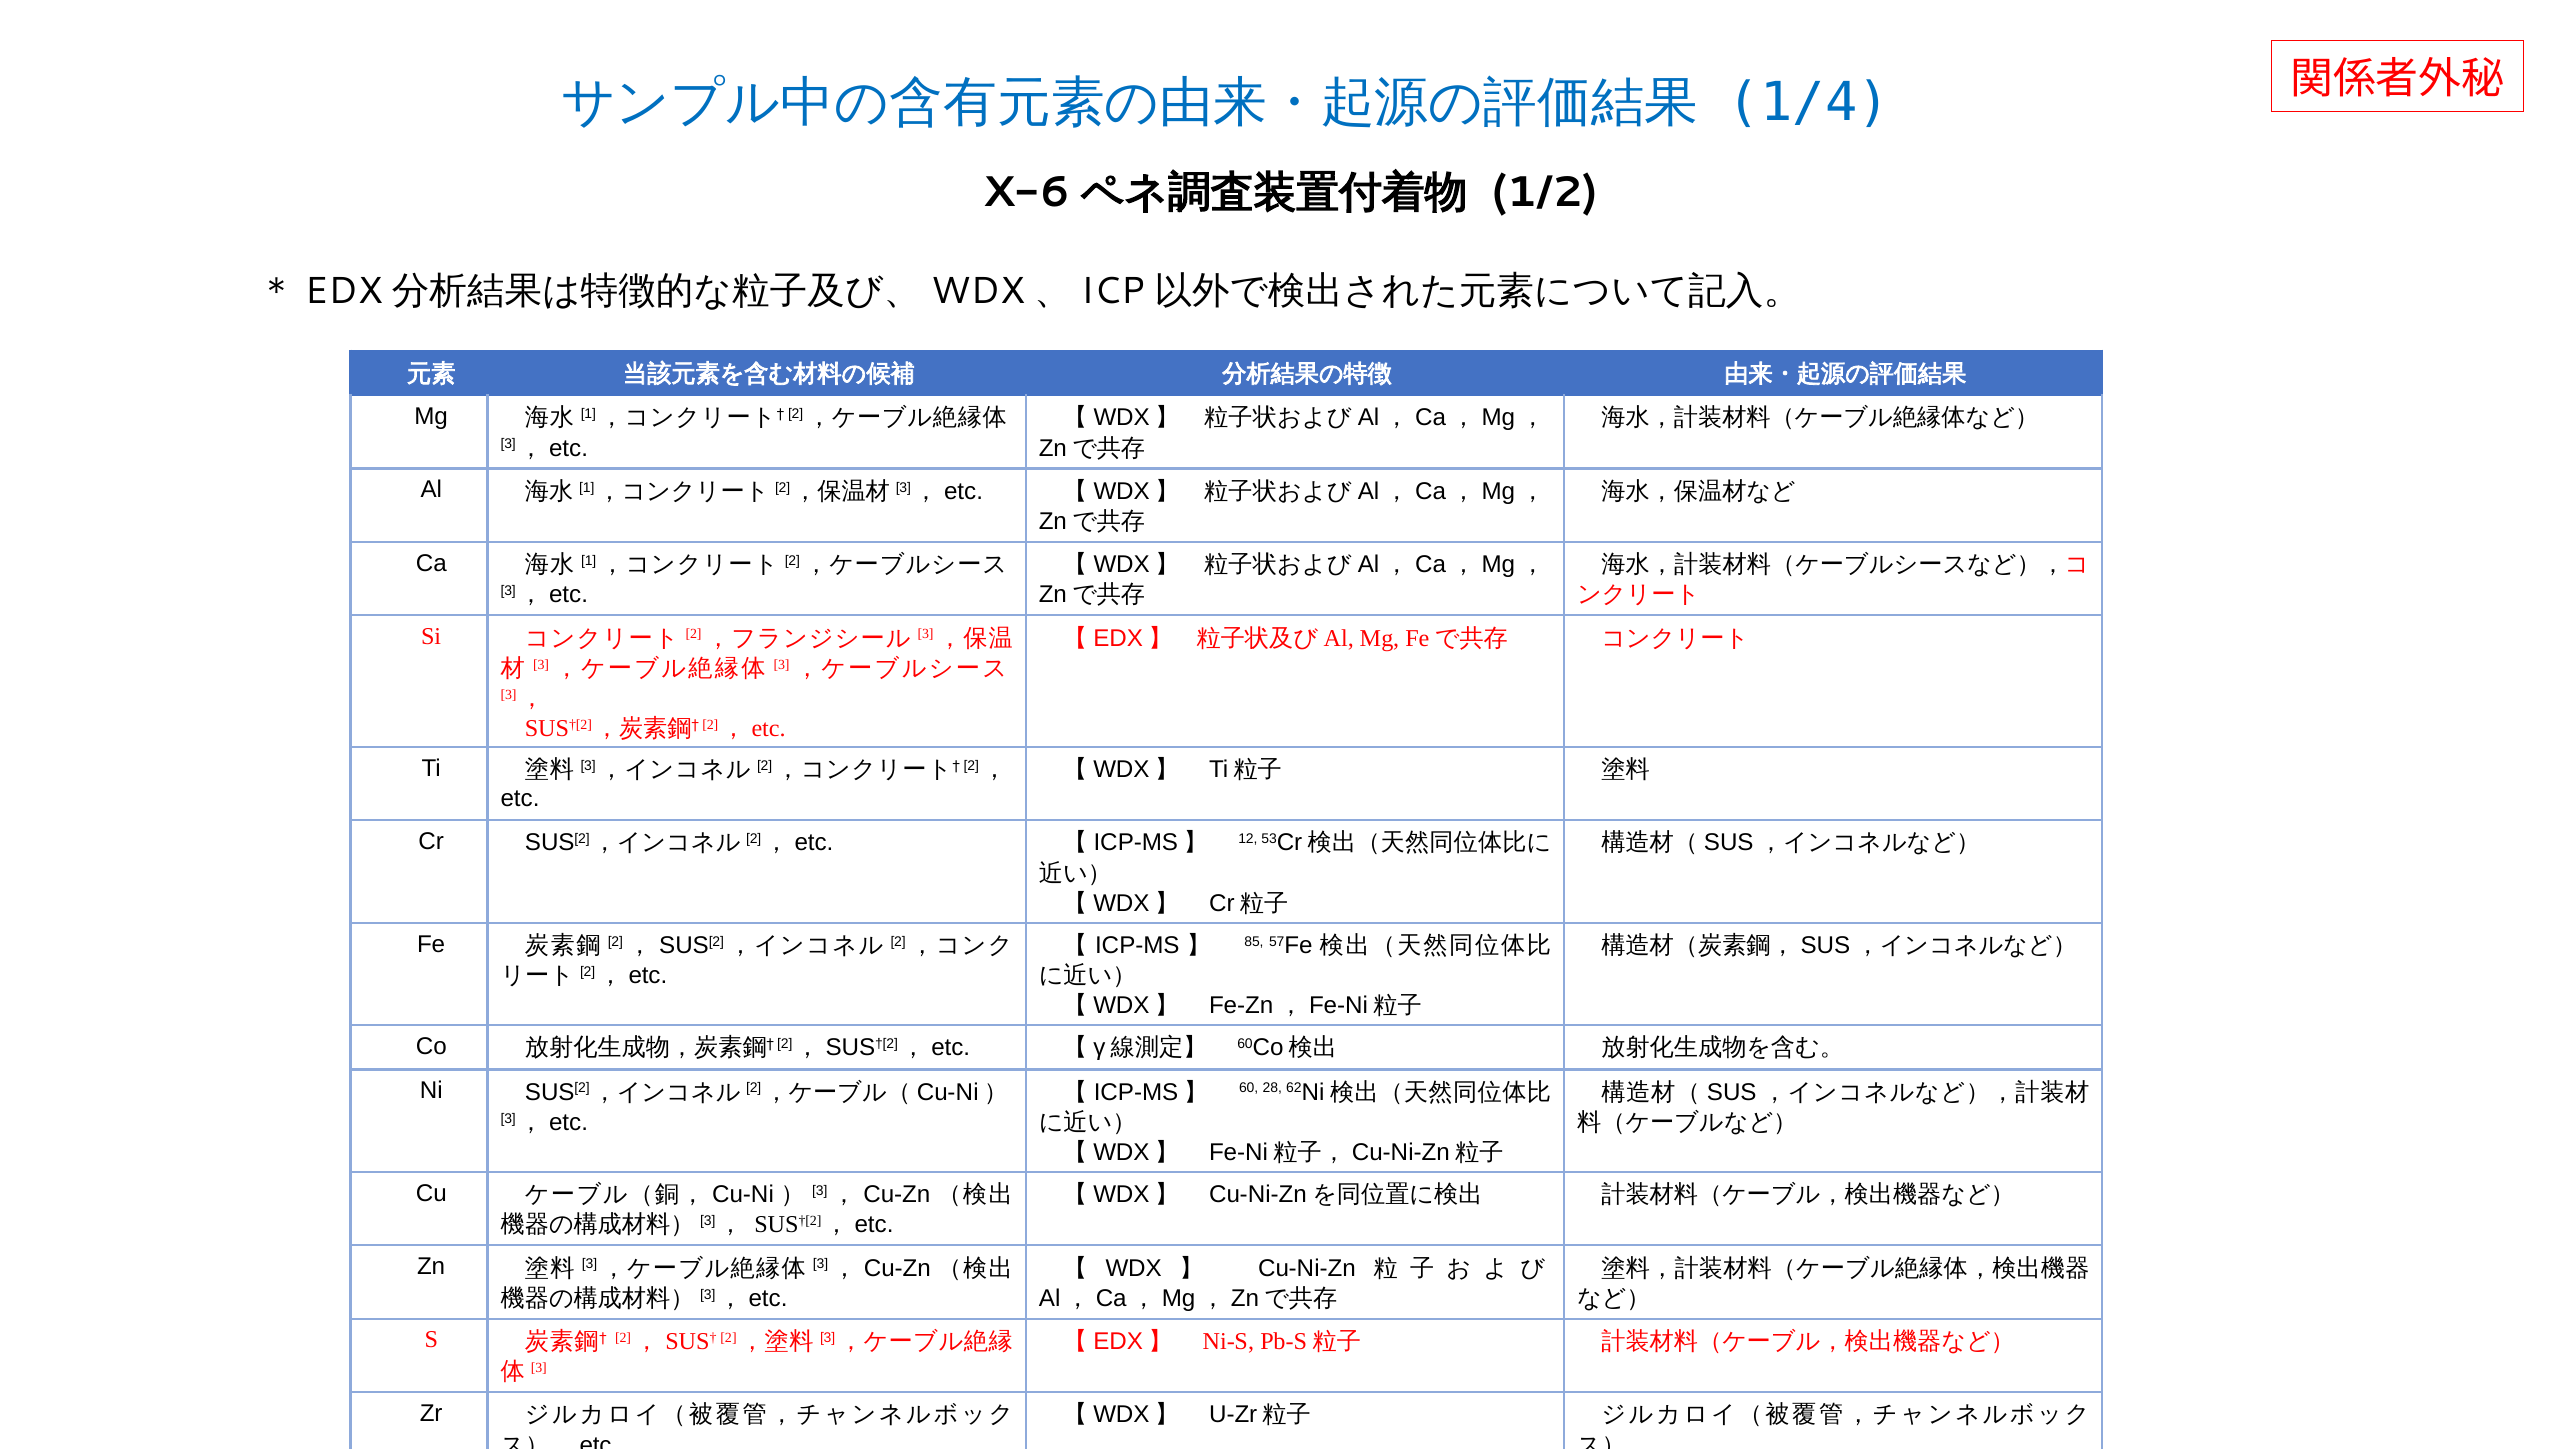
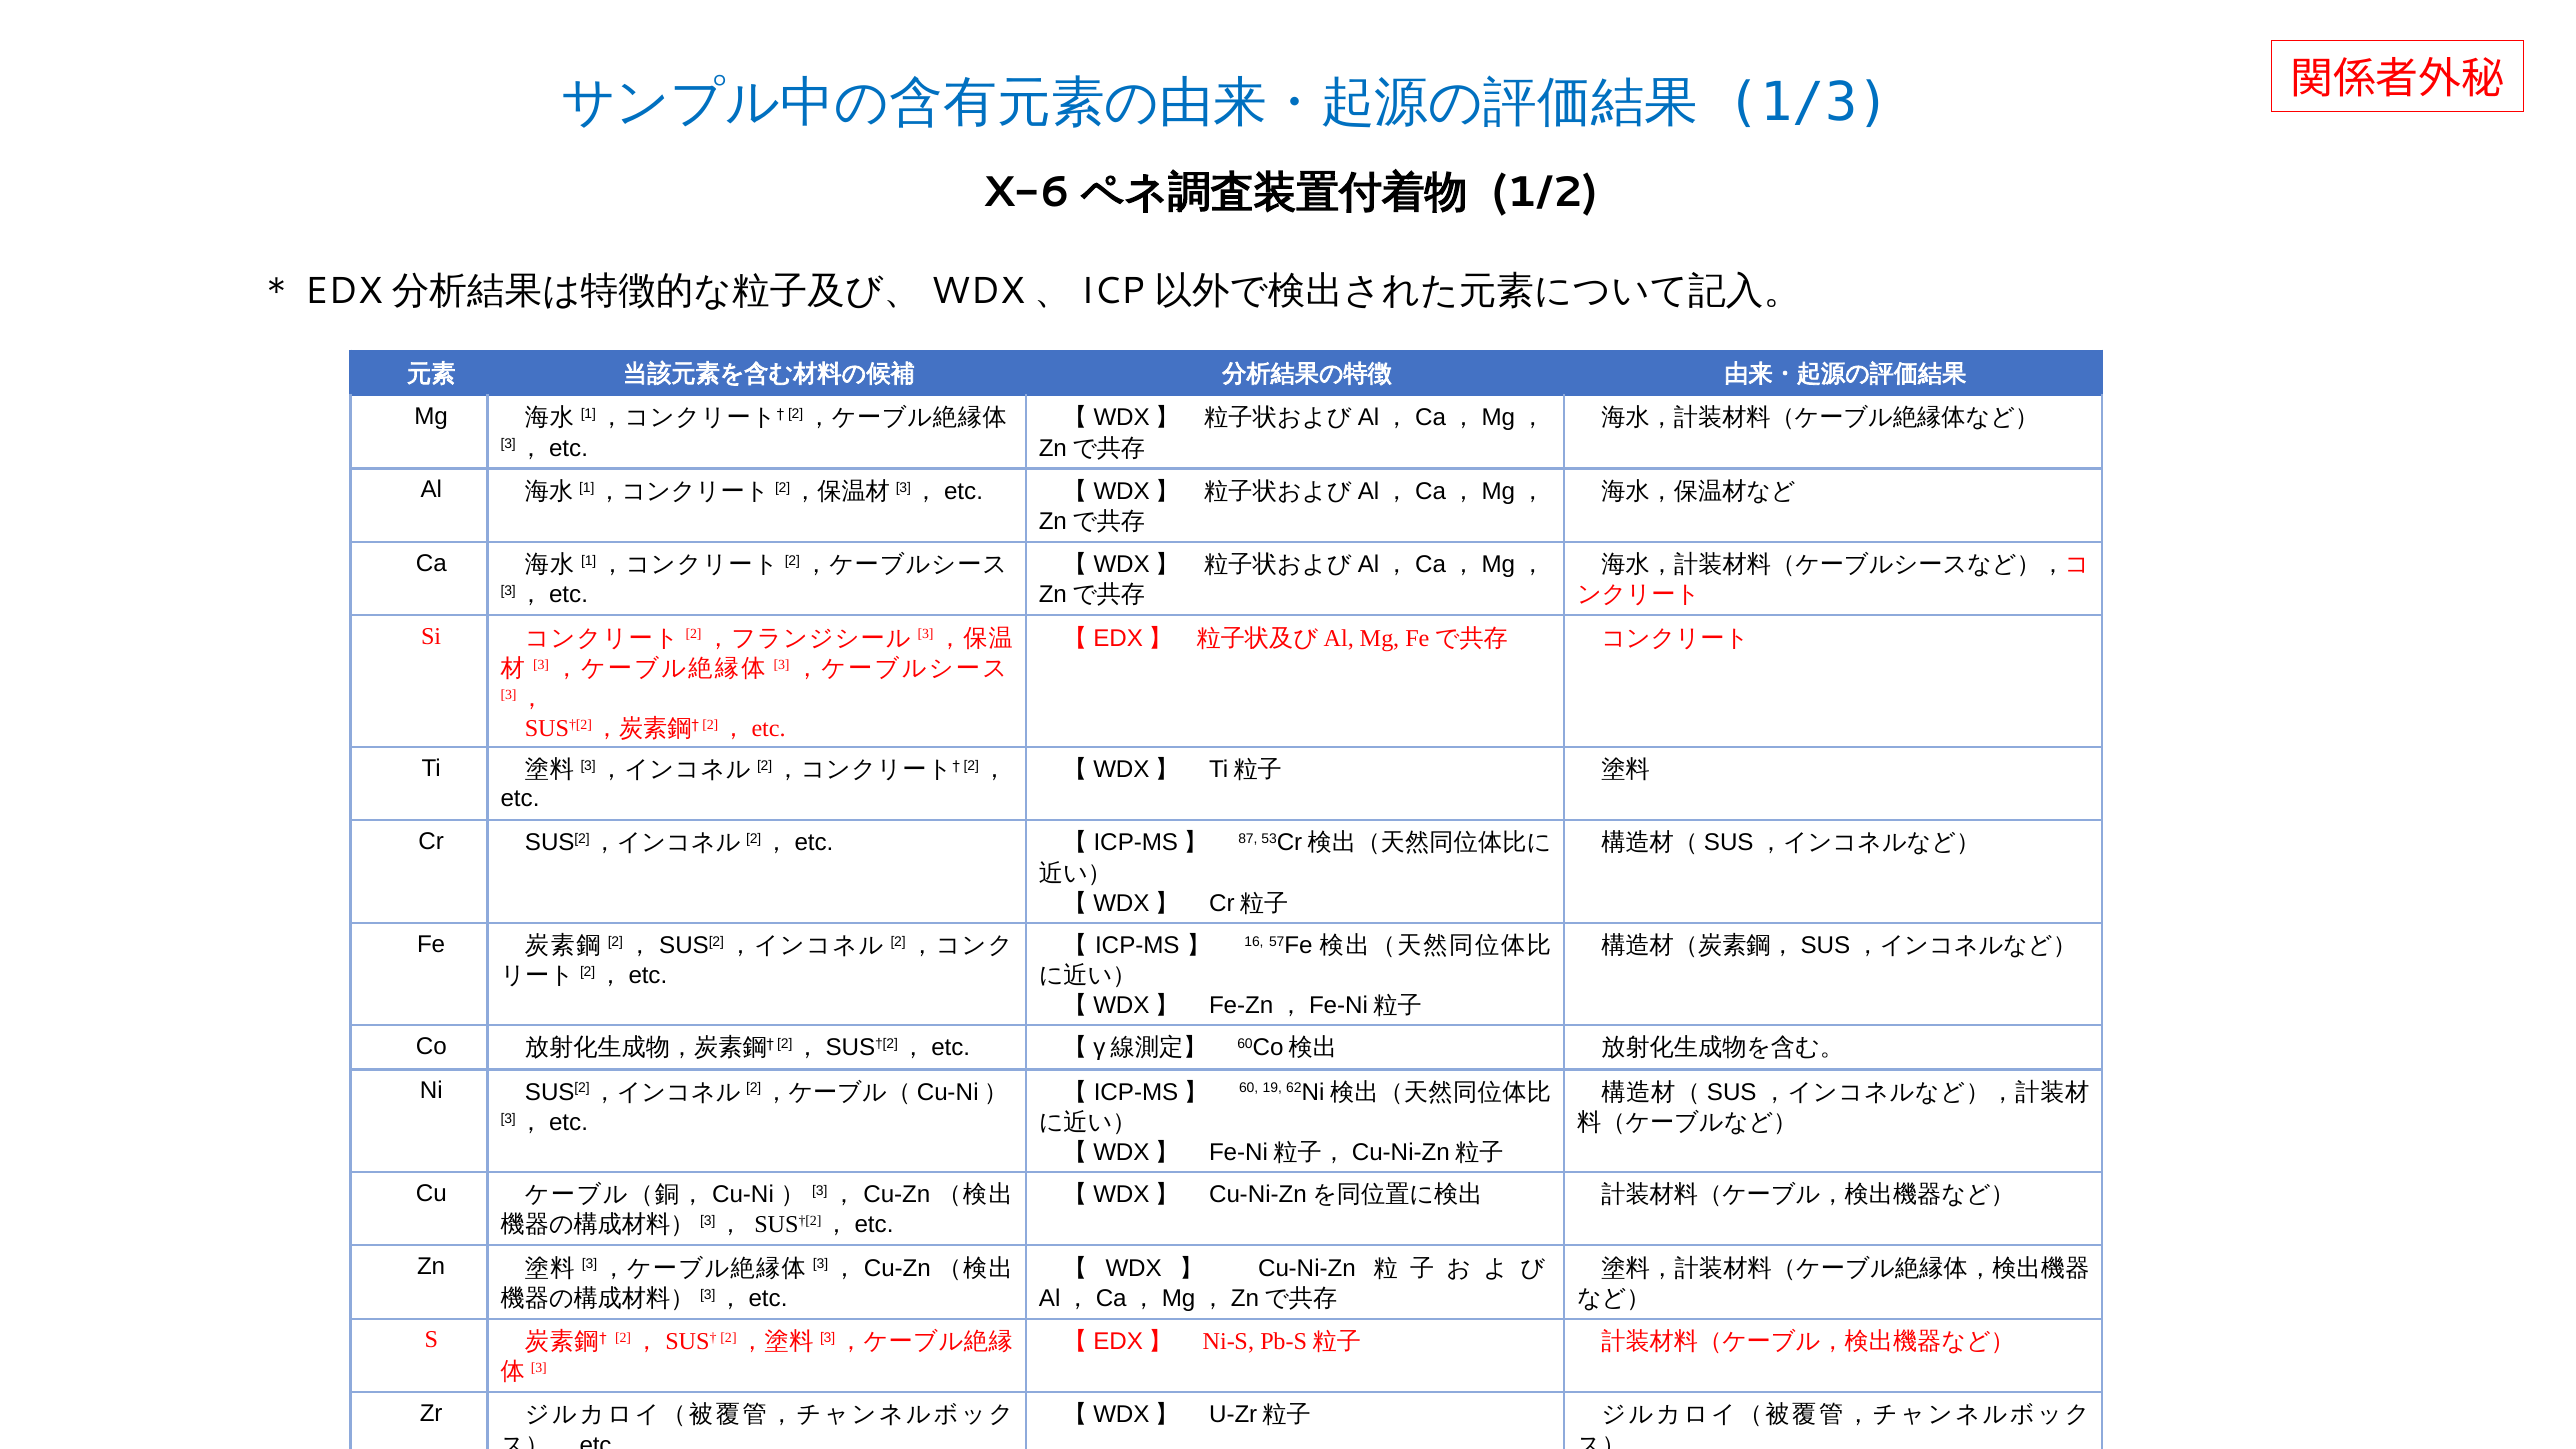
1/4: 1/4 -> 1/3 (1809, 103)
12: 12 -> 87 (1248, 839)
85: 85 -> 16 (1254, 942)
28: 28 -> 19 (1272, 1088)
